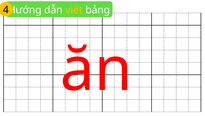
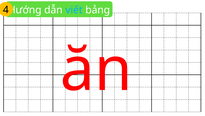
viết colour: yellow -> light blue (74, 10)
